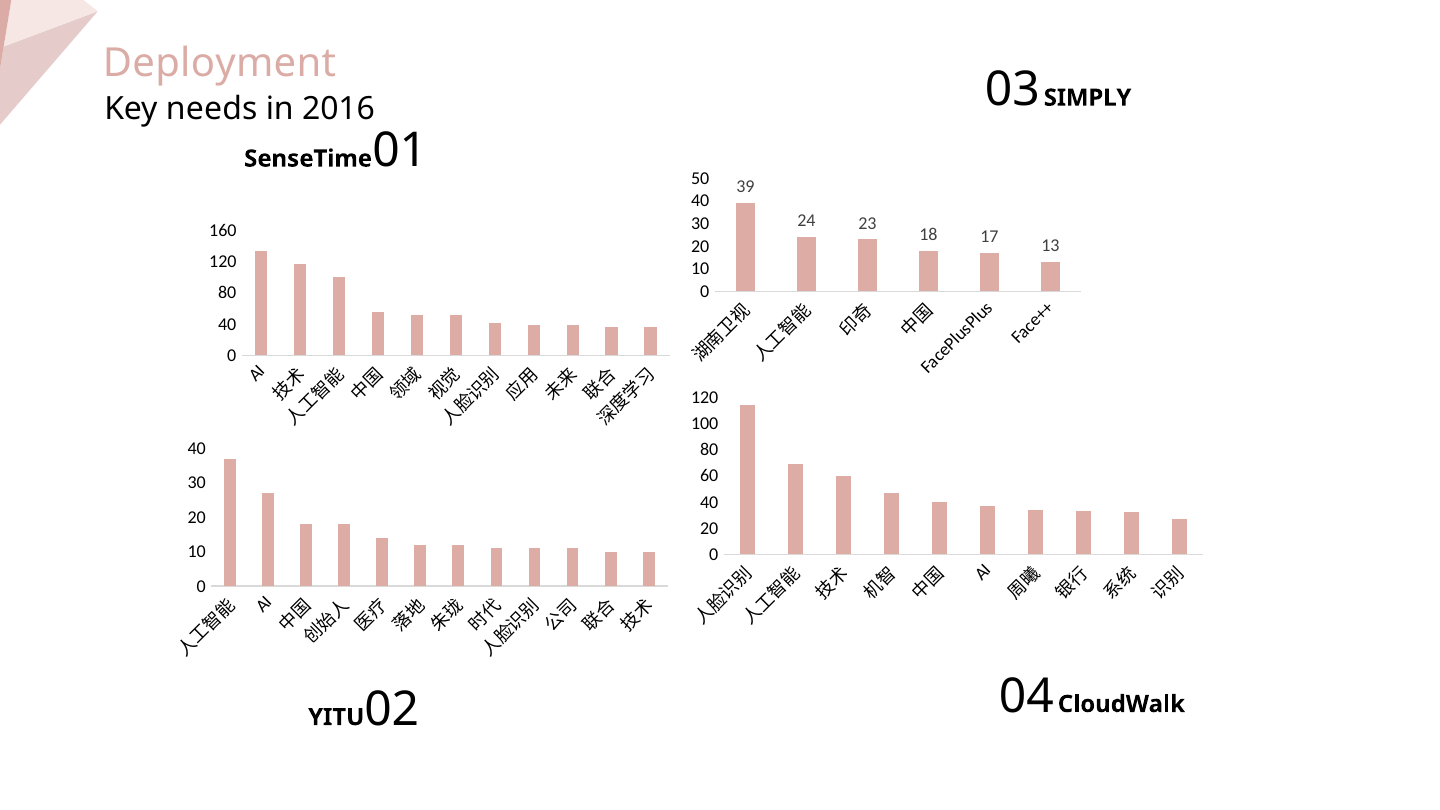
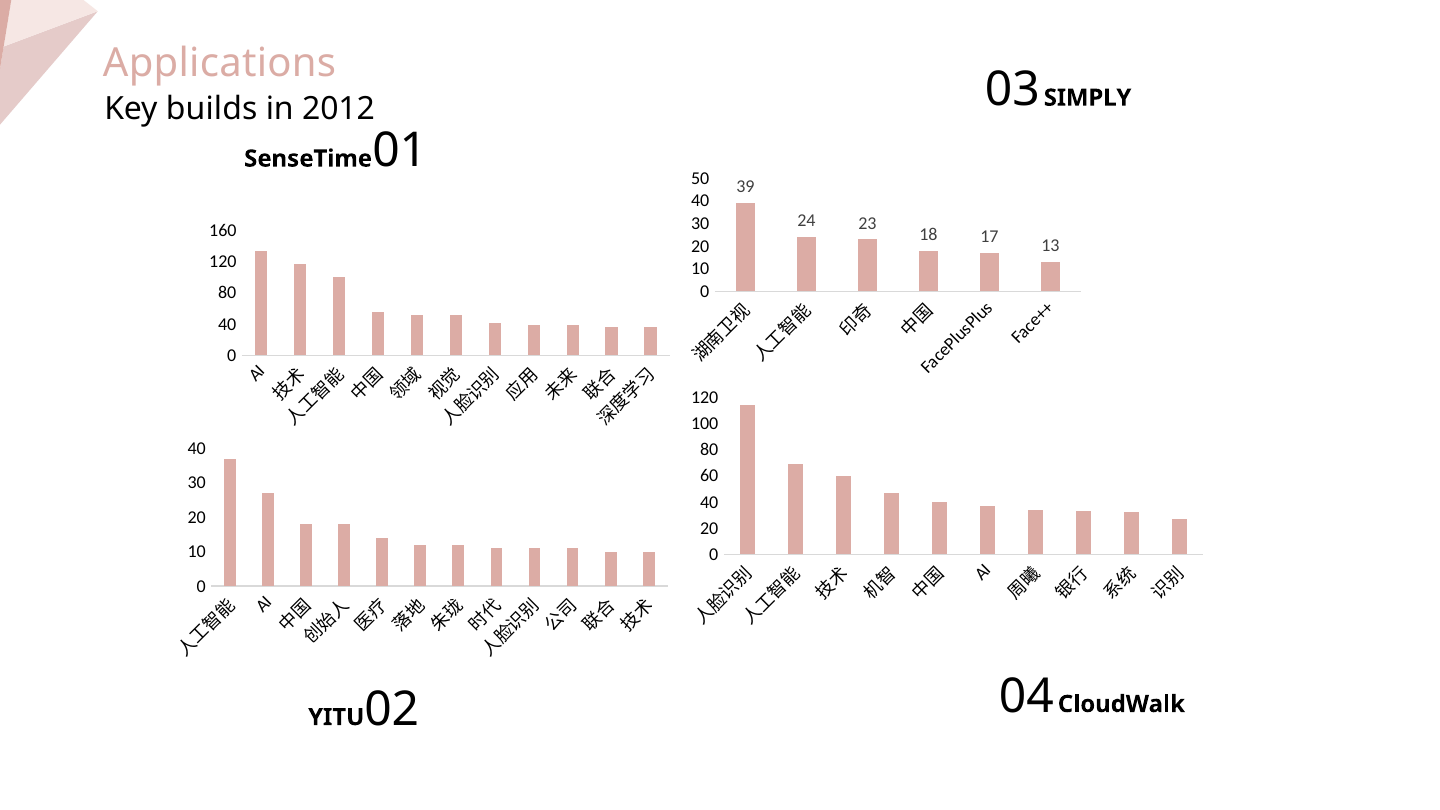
Deployment: Deployment -> Applications (219, 63)
needs: needs -> builds (212, 109)
2016: 2016 -> 2012 (339, 109)
